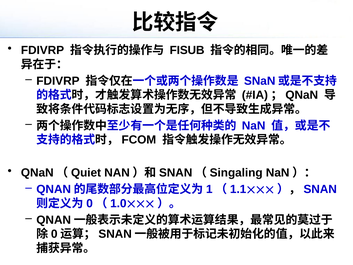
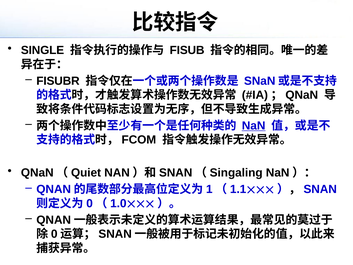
FDIVRP: FDIVRP -> SINGLE (43, 50)
FDIVRP: FDIVRP -> FISUBR (58, 81)
NaN underline: none -> present (254, 126)
